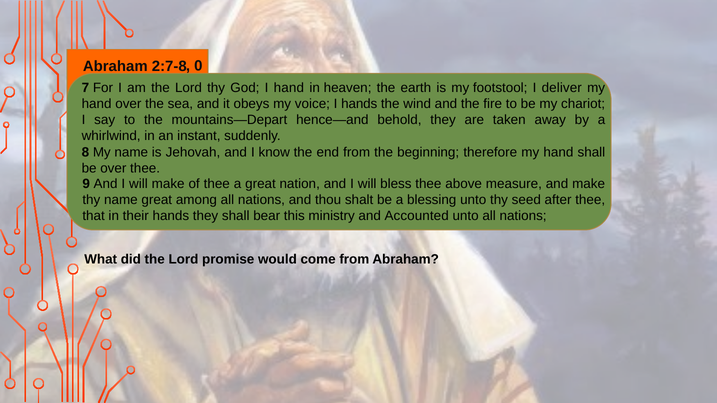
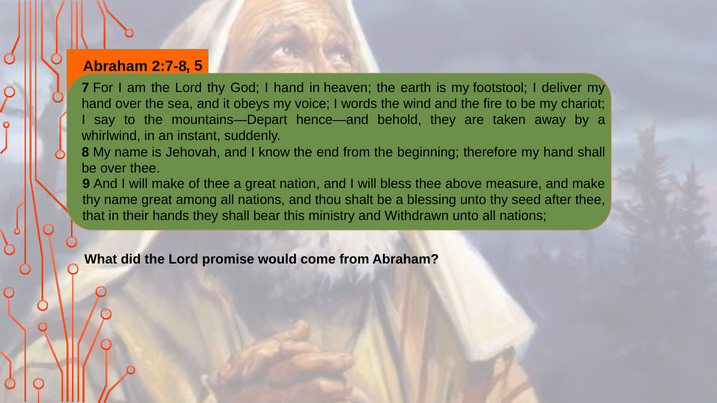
0: 0 -> 5 (198, 66)
I hands: hands -> words (359, 104)
Accounted: Accounted -> Withdrawn (417, 216)
